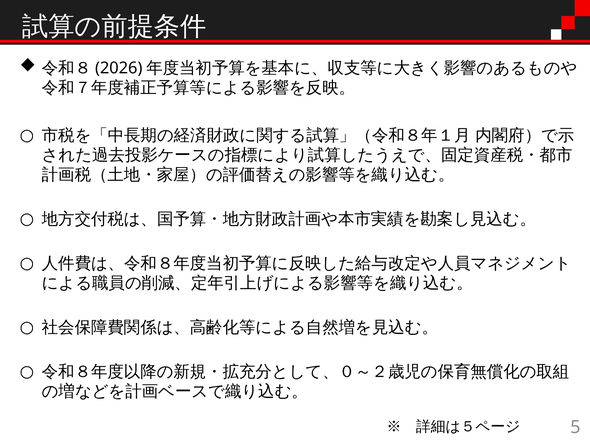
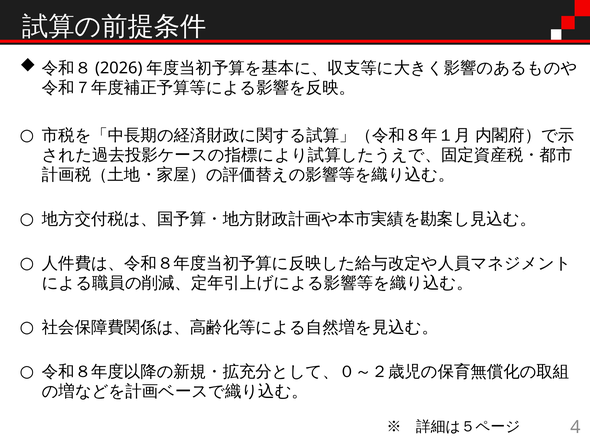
5: 5 -> 4 (575, 427)
